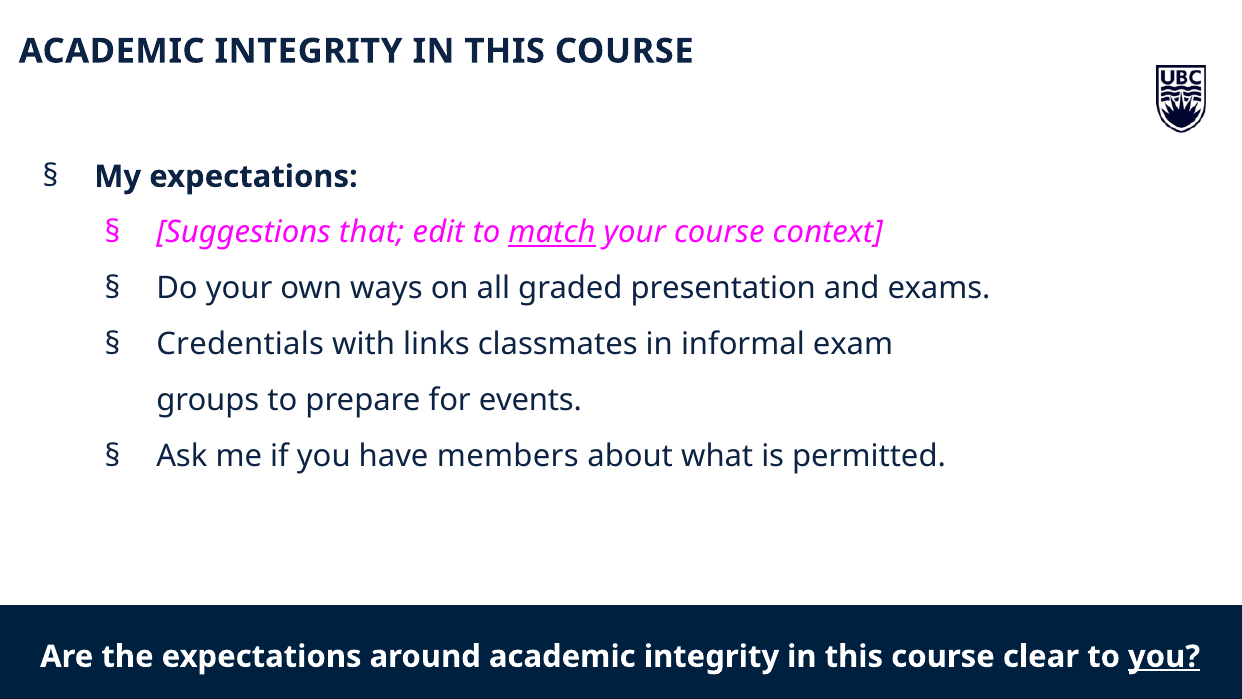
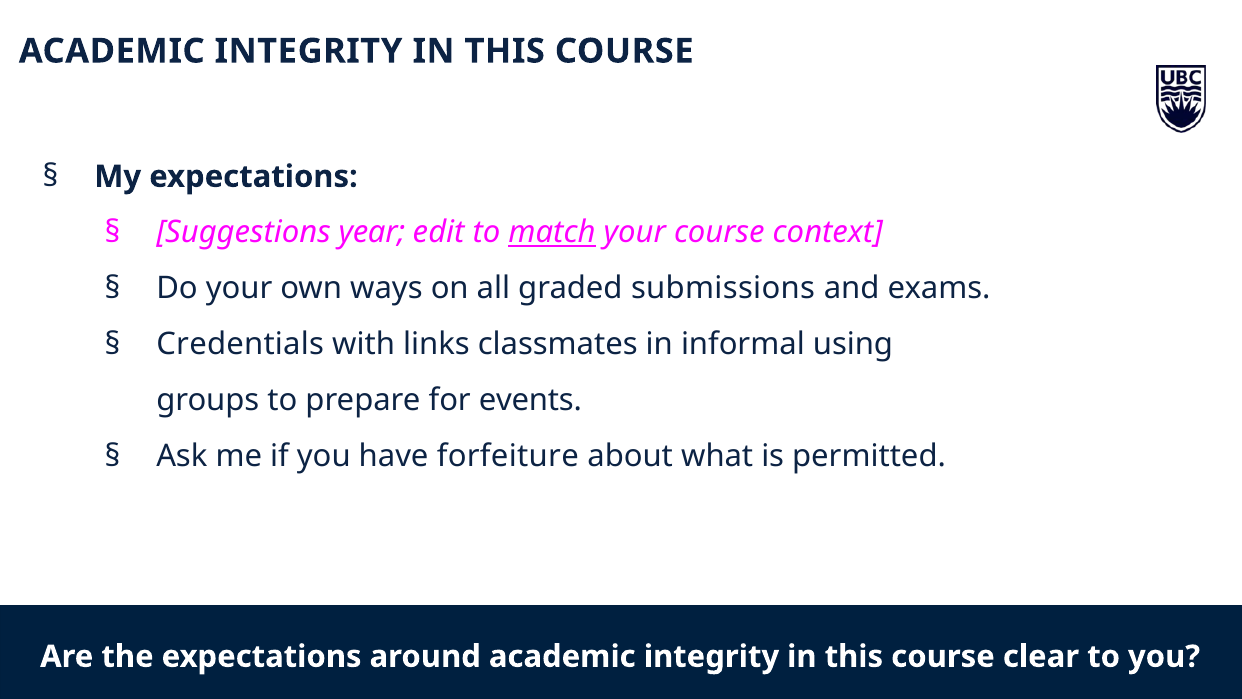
that: that -> year (372, 232)
presentation: presentation -> submissions (723, 288)
exam: exam -> using (853, 344)
members: members -> forfeiture (508, 456)
you underline: present -> none (1164, 656)
